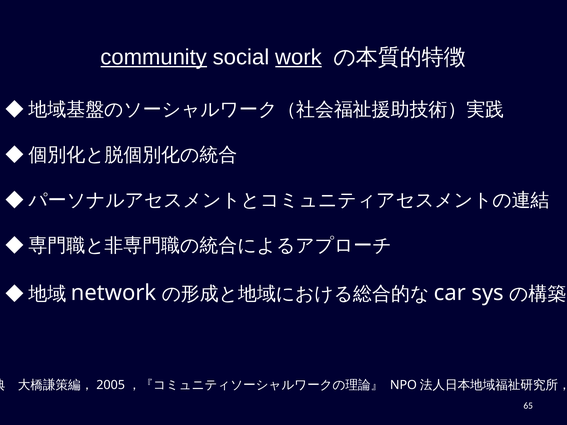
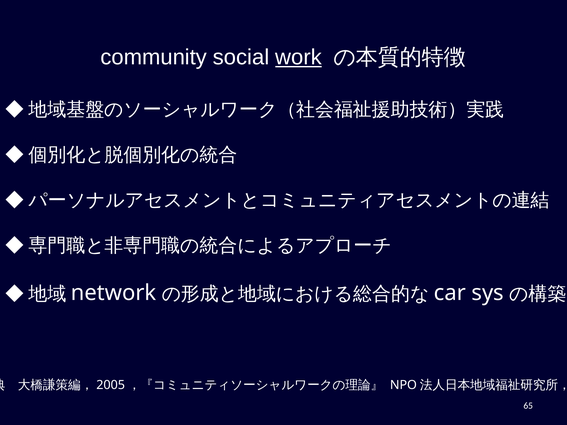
community underline: present -> none (154, 57)
